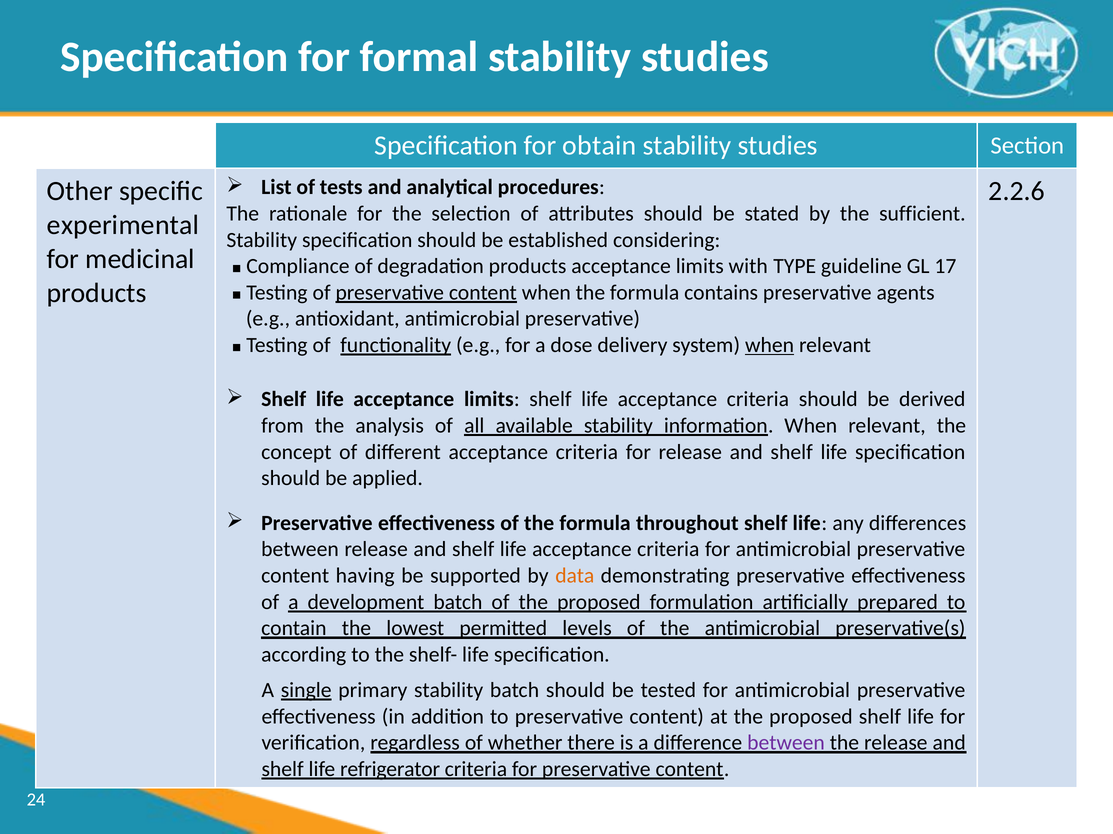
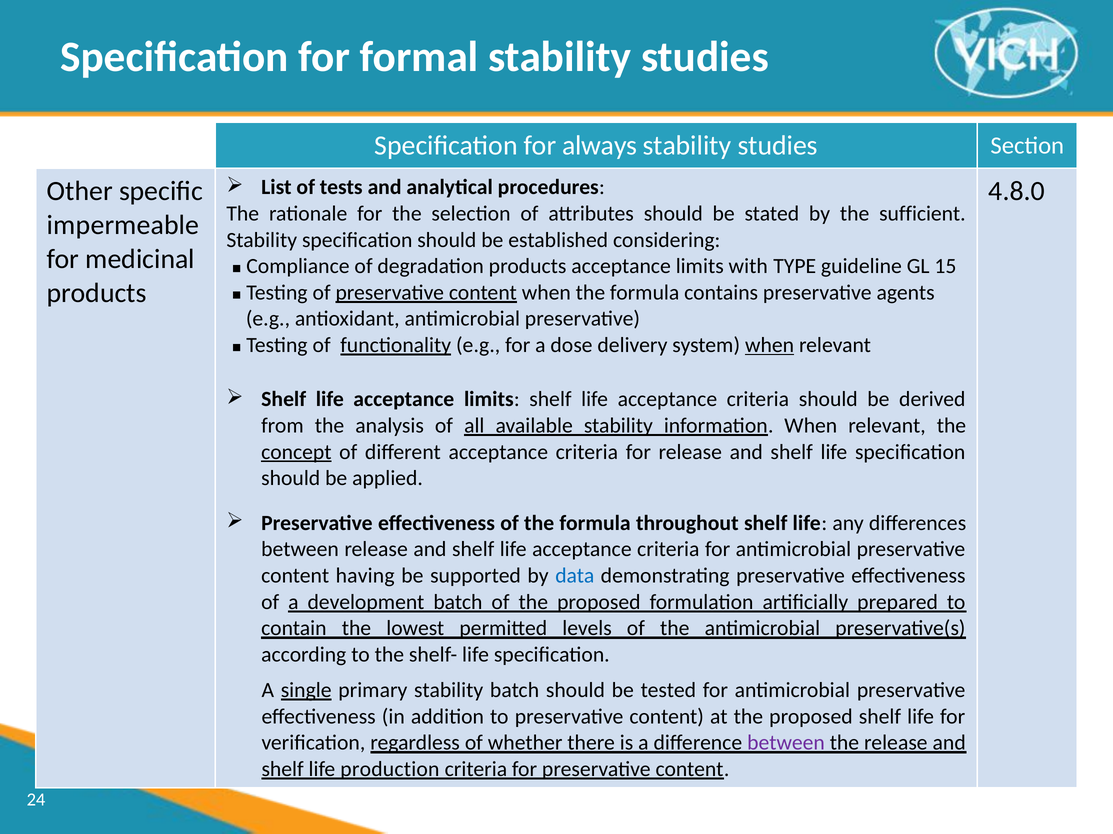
obtain: obtain -> always (600, 146)
2.2.6: 2.2.6 -> 4.8.0 (1017, 191)
experimental: experimental -> impermeable (123, 225)
17: 17 -> 15 (945, 266)
concept underline: none -> present (296, 452)
data colour: orange -> blue (575, 576)
refrigerator: refrigerator -> production (390, 770)
